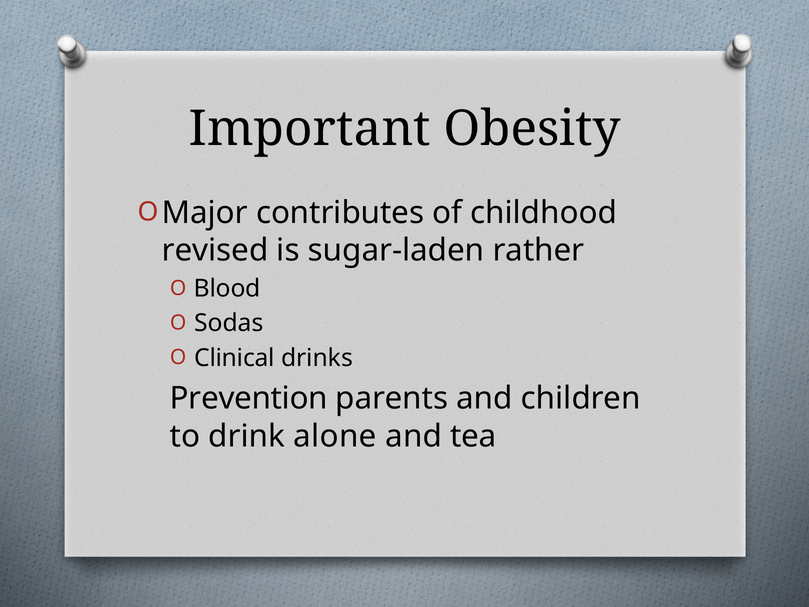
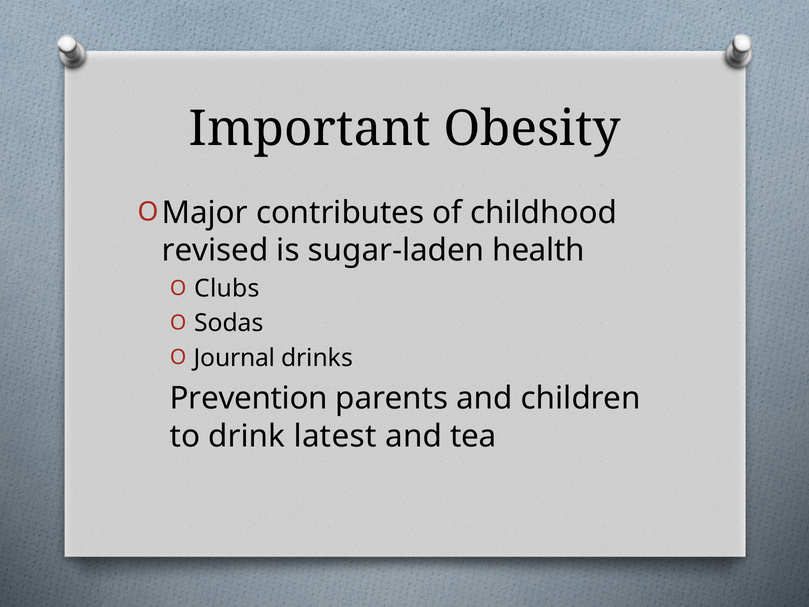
rather: rather -> health (539, 250)
Blood: Blood -> Clubs (227, 289)
Clinical: Clinical -> Journal (235, 358)
alone: alone -> latest (335, 436)
